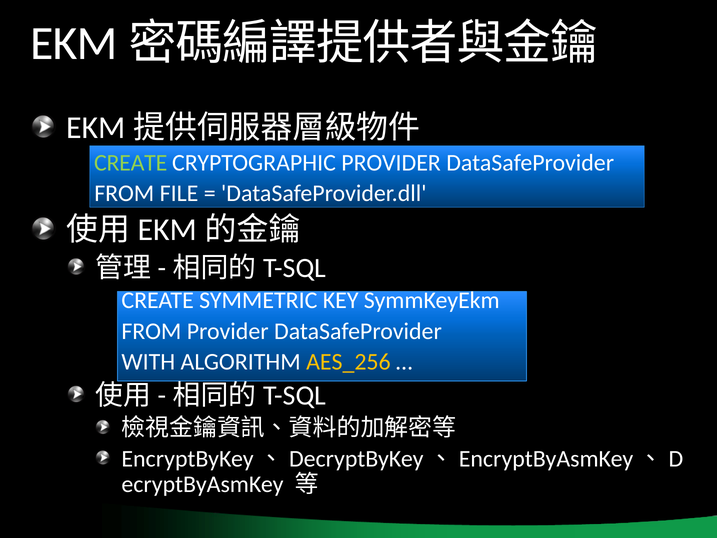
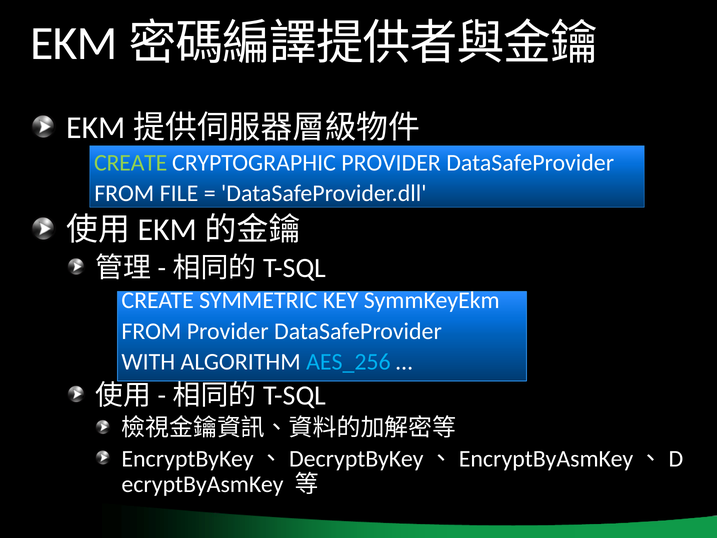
AES_256 colour: yellow -> light blue (348, 362)
